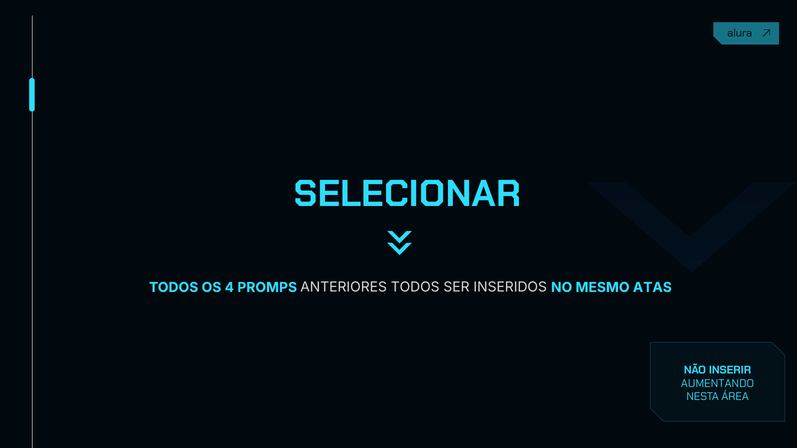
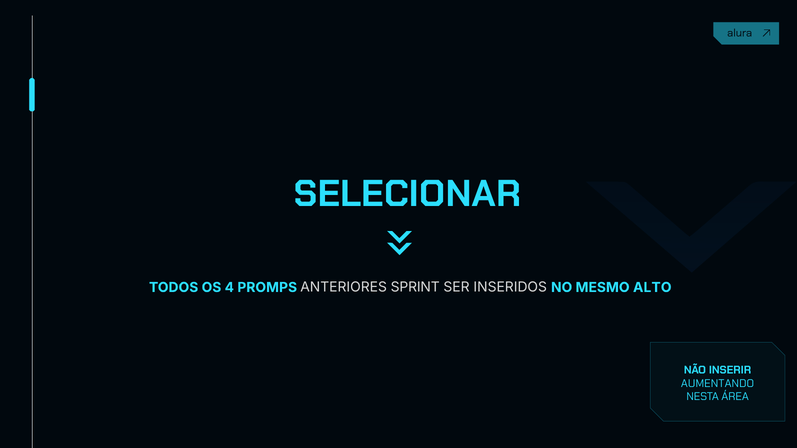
ANTERIORES TODOS: TODOS -> SPRINT (415, 288)
ATAS: ATAS -> ALTO (652, 288)
